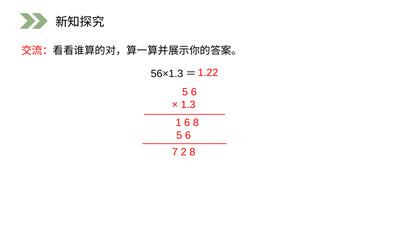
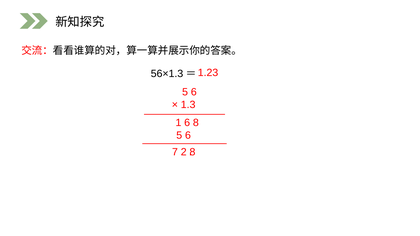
1.22: 1.22 -> 1.23 (208, 73)
